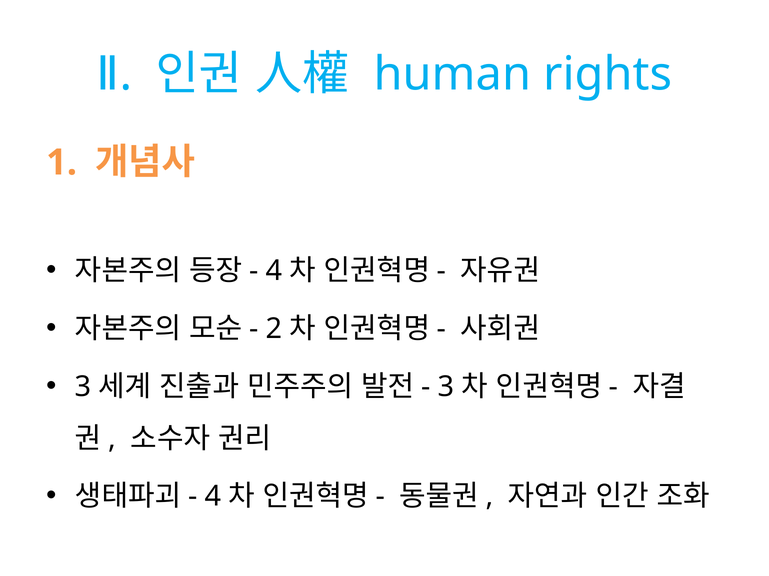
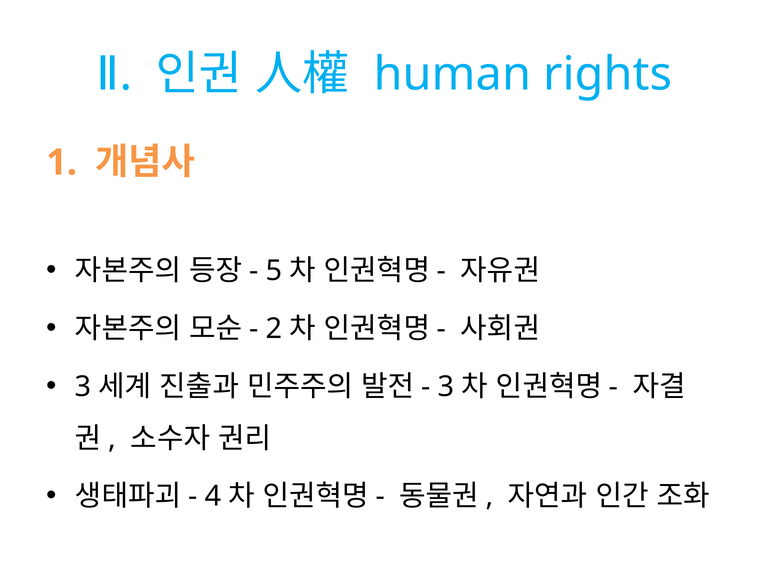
4: 4 -> 5 (274, 271)
